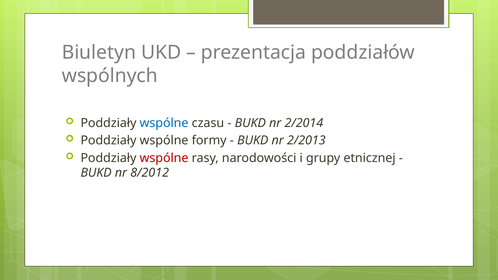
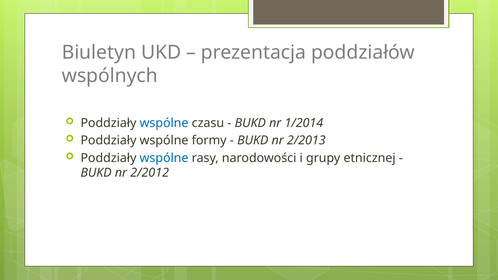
2/2014: 2/2014 -> 1/2014 (304, 123)
wspólne colour: red -> blue (164, 158)
8/2012: 8/2012 -> 2/2012 (150, 173)
